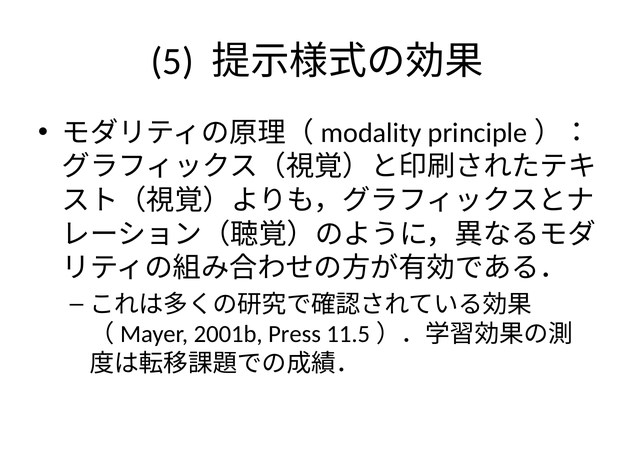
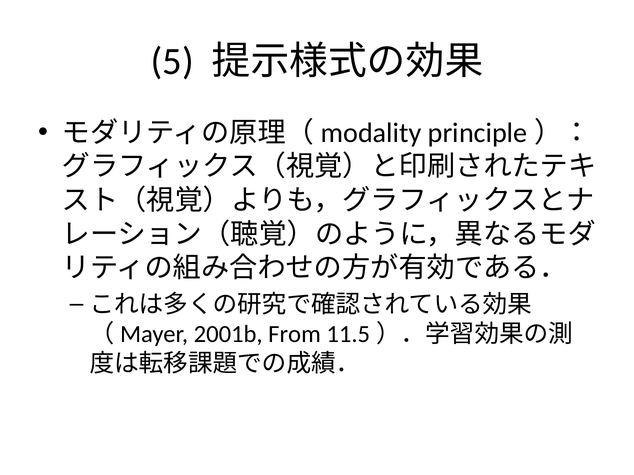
Press: Press -> From (294, 334)
